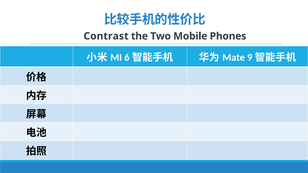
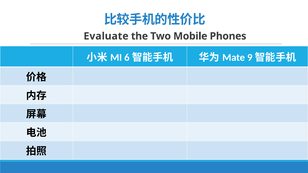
Contrast: Contrast -> Evaluate (106, 36)
